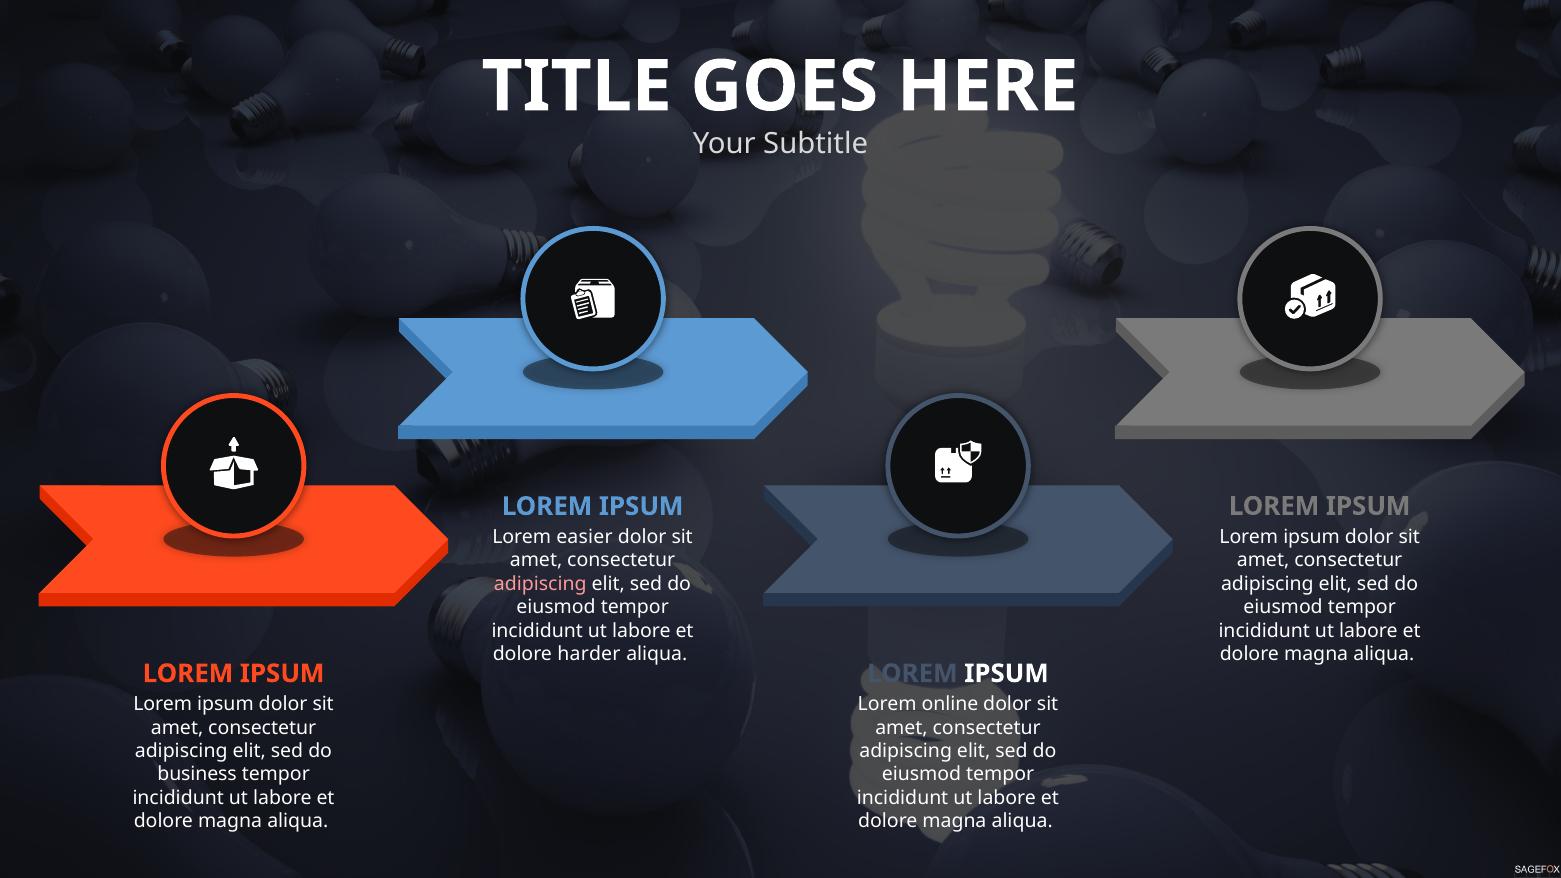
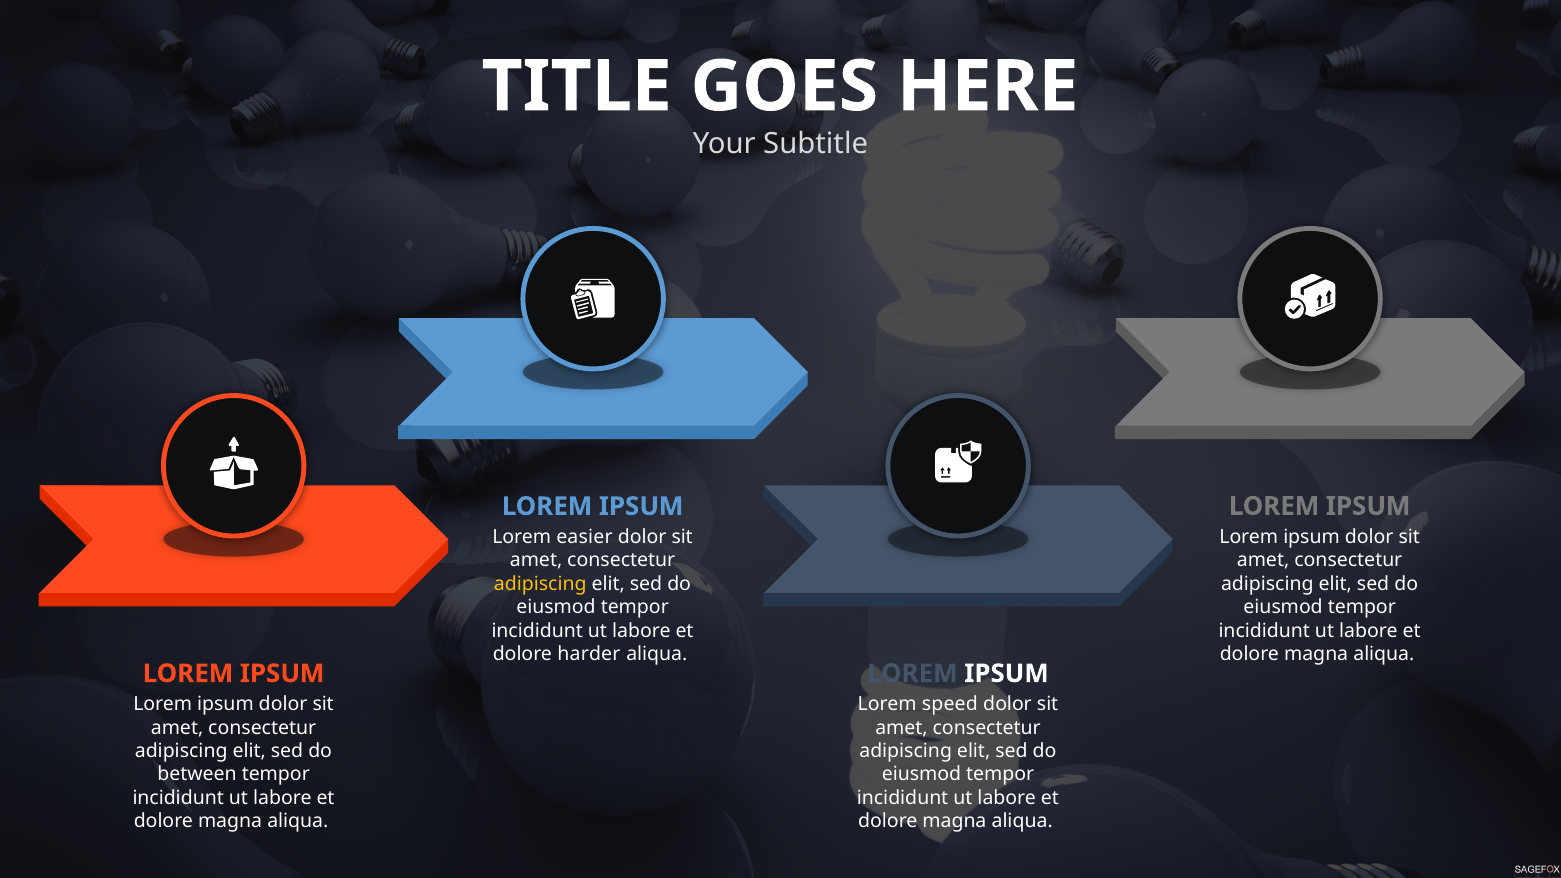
adipiscing colour: pink -> yellow (540, 584)
online: online -> speed (950, 704)
business: business -> between (197, 775)
